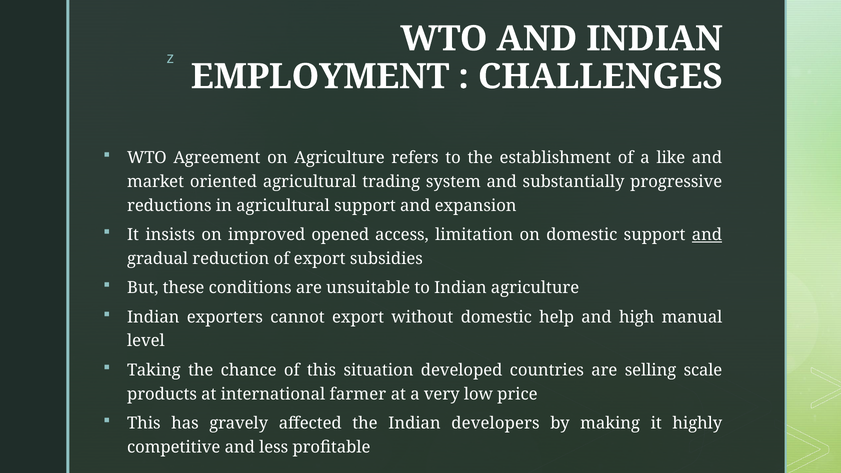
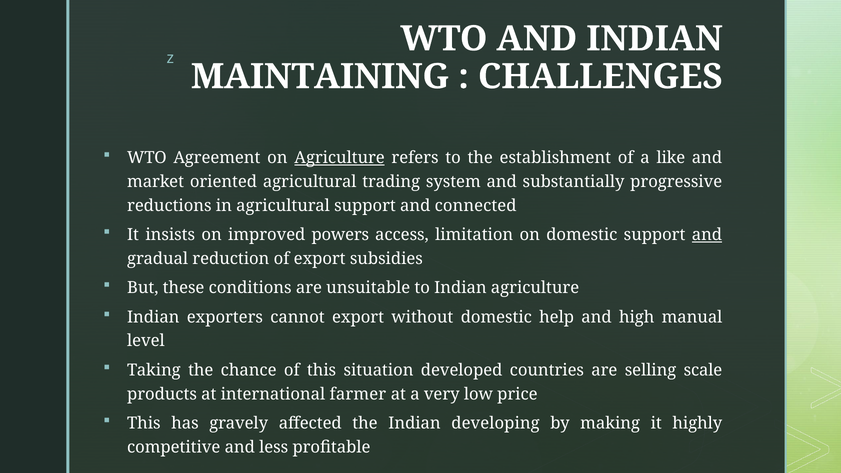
EMPLOYMENT: EMPLOYMENT -> MAINTAINING (320, 77)
Agriculture underline: none -> present (340, 158)
expansion: expansion -> connected (476, 206)
opened: opened -> powers (340, 235)
developers: developers -> developing (496, 423)
